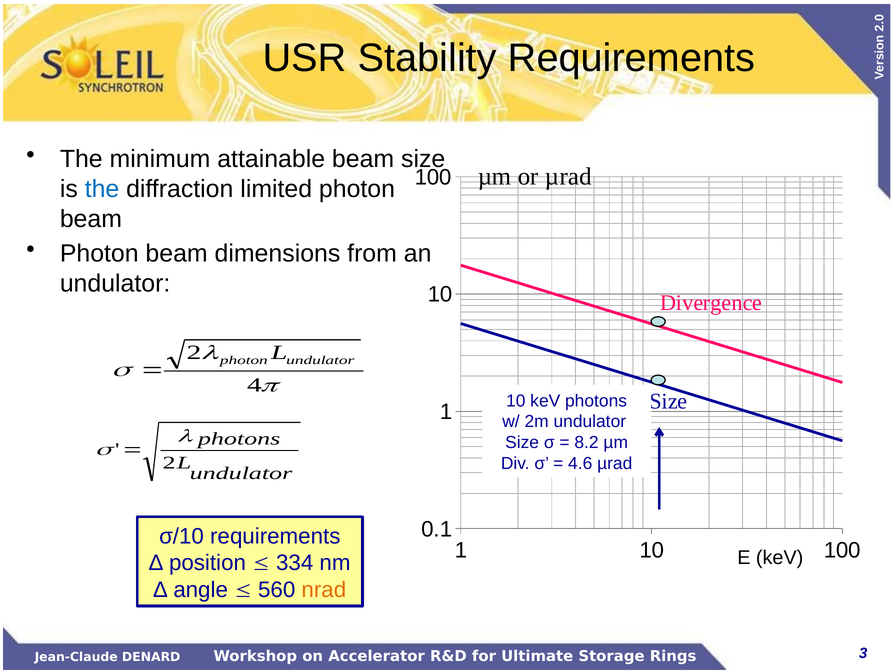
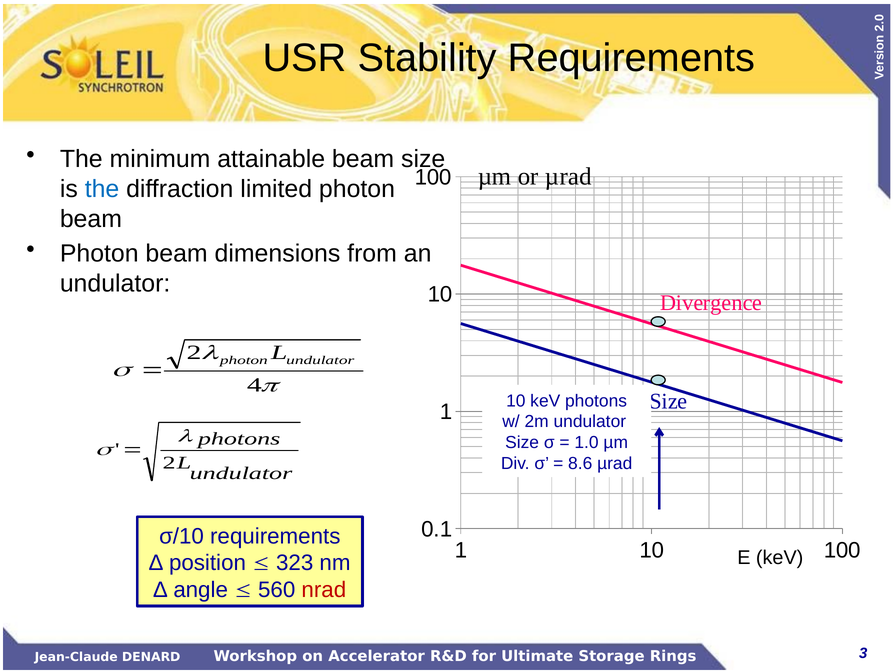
8.2: 8.2 -> 1.0 (587, 442)
4.6: 4.6 -> 8.6 (580, 463)
334: 334 -> 323 (295, 563)
nrad colour: orange -> red (324, 589)
